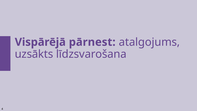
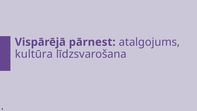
uzsākts: uzsākts -> kultūra (34, 54)
